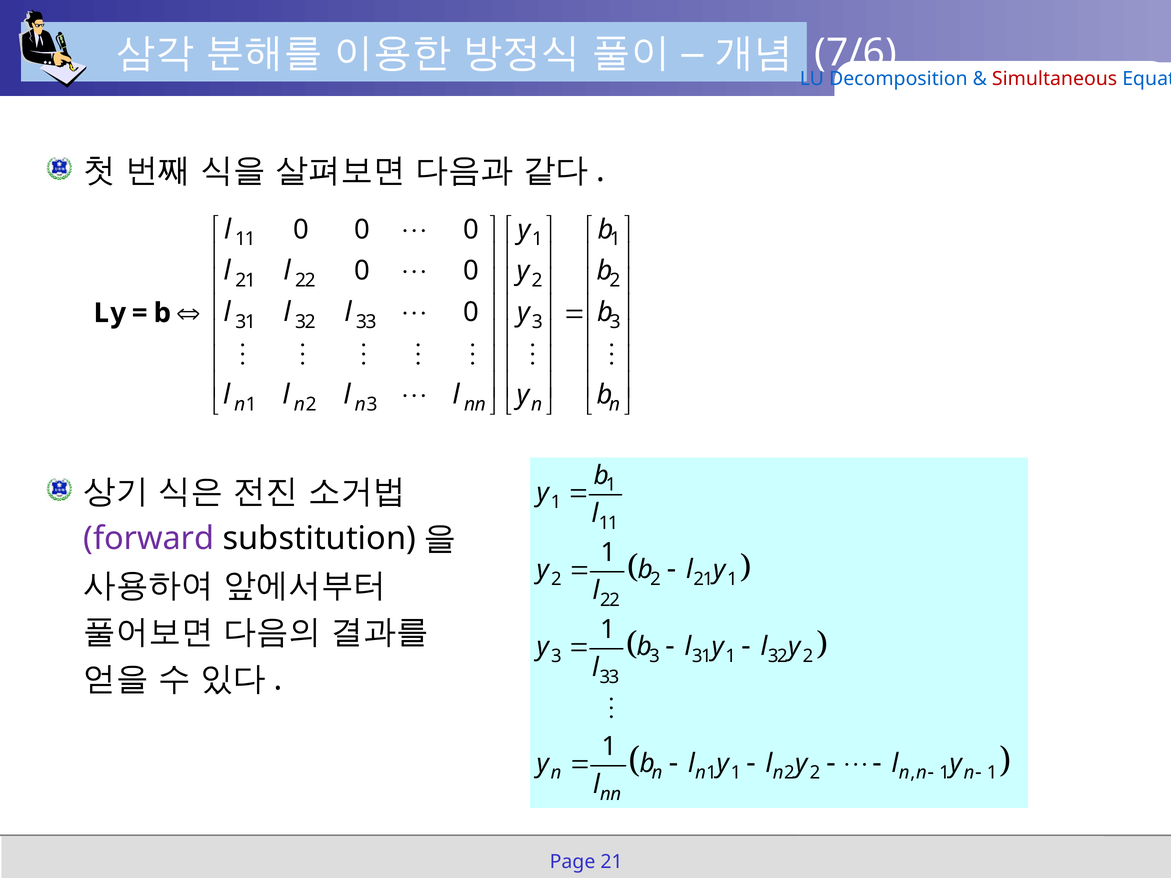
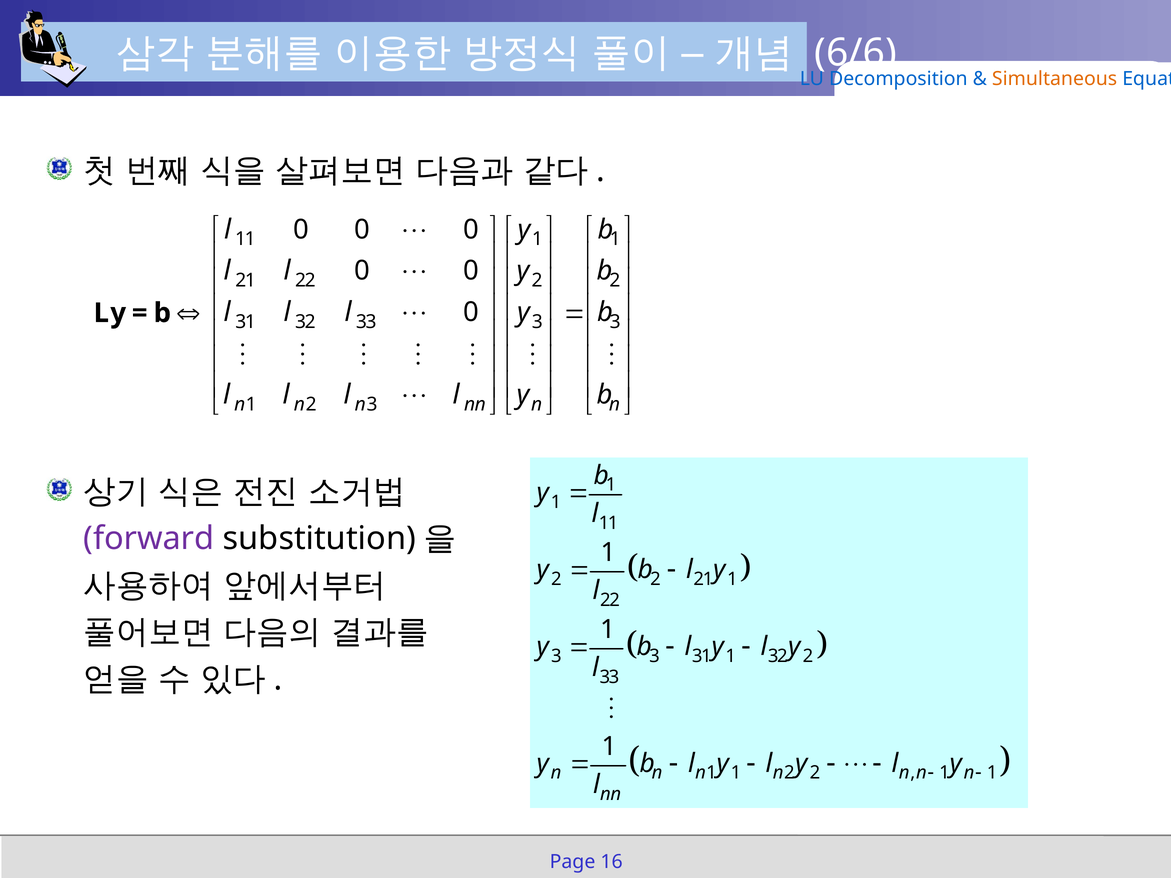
7/6: 7/6 -> 6/6 (856, 53)
Simultaneous colour: red -> orange (1055, 79)
Page 21: 21 -> 16 (612, 862)
